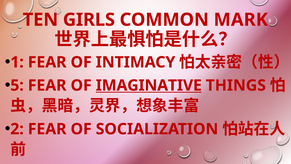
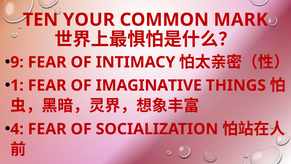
GIRLS: GIRLS -> YOUR (89, 20)
1: 1 -> 9 (17, 62)
5: 5 -> 1 (17, 85)
IMAGINATIVE underline: present -> none (149, 85)
2: 2 -> 4 (17, 129)
